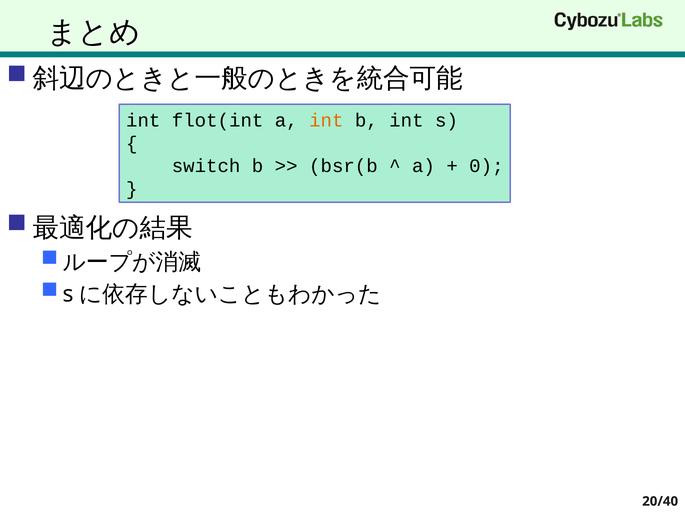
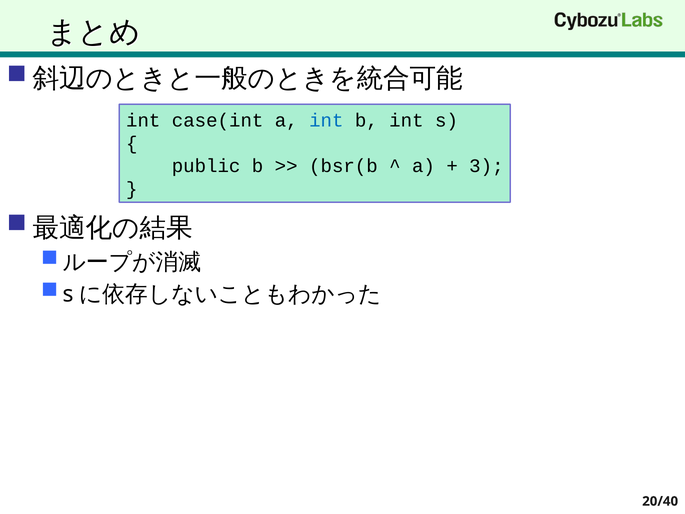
flot(int: flot(int -> case(int (218, 120)
int colour: orange -> blue (326, 120)
switch: switch -> public (206, 166)
0: 0 -> 3 (486, 166)
